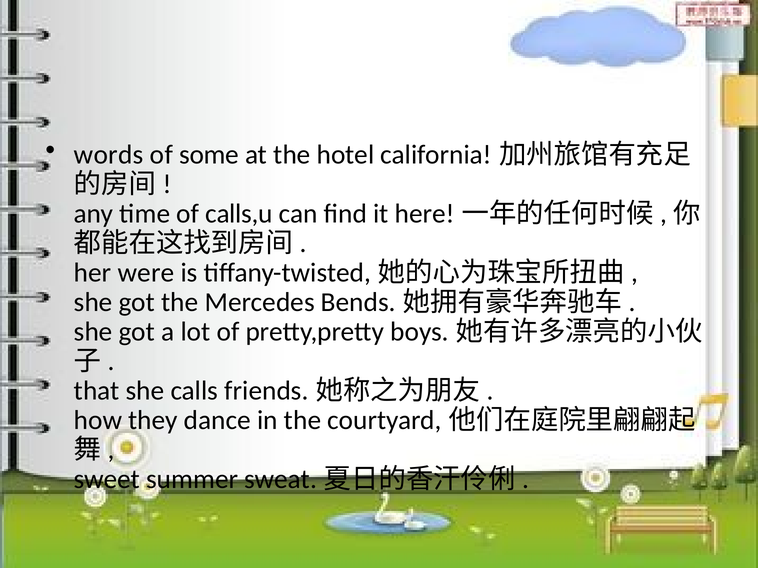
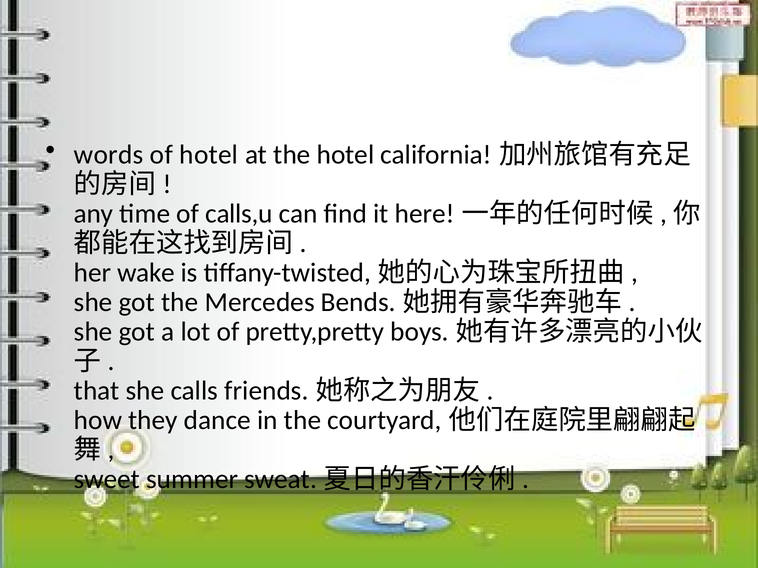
of some: some -> hotel (209, 155)
were: were -> wake (146, 273)
